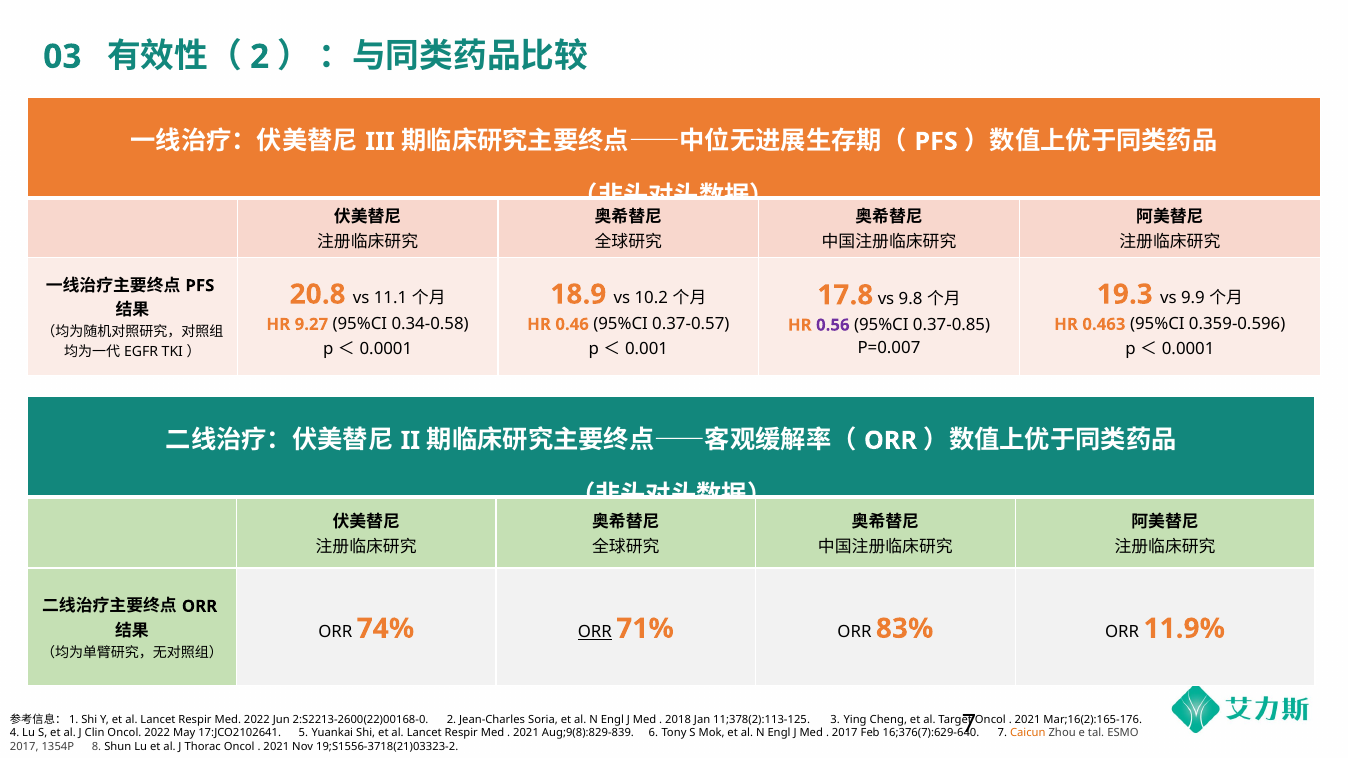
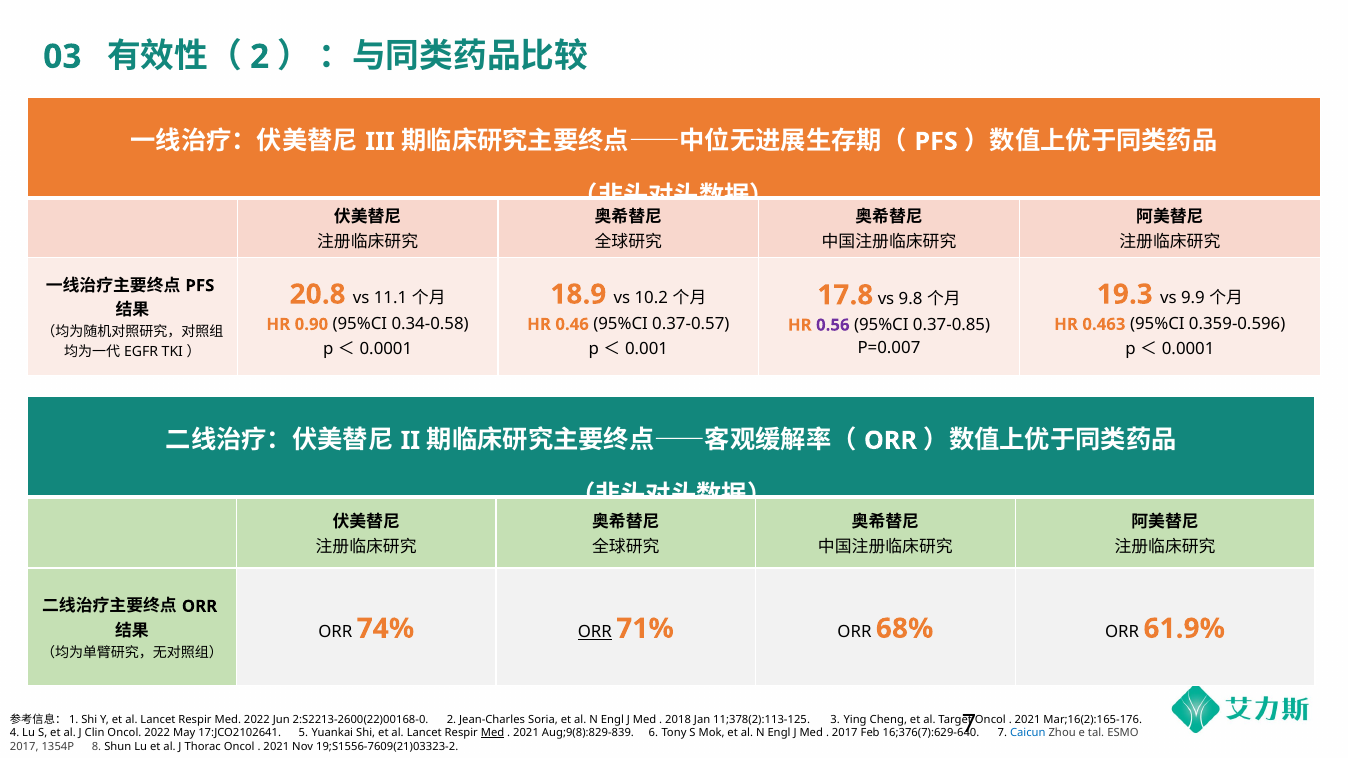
9.27: 9.27 -> 0.90 (311, 324)
83%: 83% -> 68% (905, 629)
11.9%: 11.9% -> 61.9% (1184, 629)
Med underline: none -> present (493, 733)
Caicun colour: orange -> blue (1028, 733)
19;S1556-3718(21)03323-2: 19;S1556-3718(21)03323-2 -> 19;S1556-7609(21)03323-2 (387, 747)
